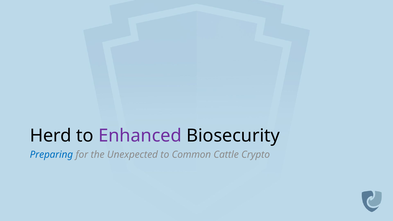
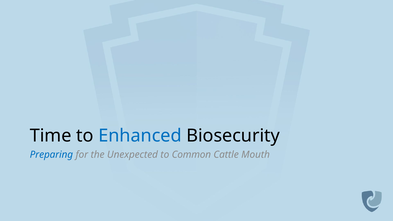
Herd: Herd -> Time (51, 136)
Enhanced colour: purple -> blue (140, 136)
Crypto: Crypto -> Mouth (256, 155)
